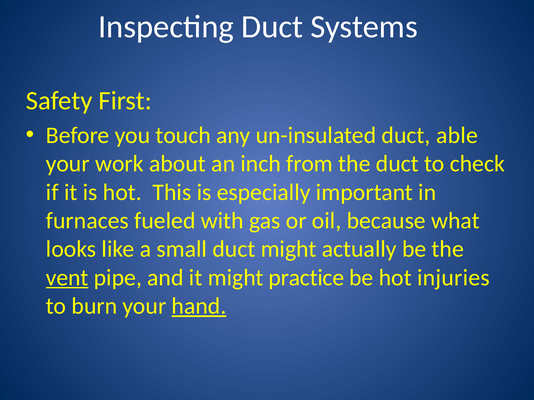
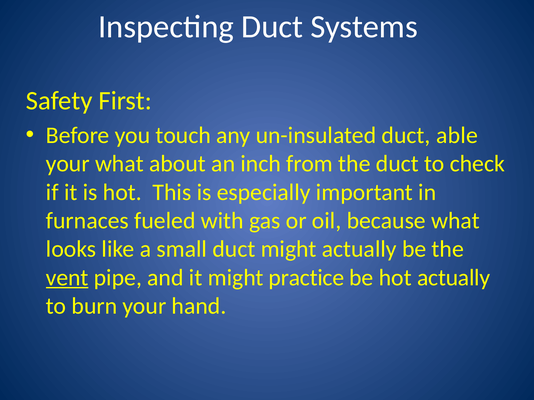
your work: work -> what (119, 164)
hot injuries: injuries -> actually (454, 278)
hand underline: present -> none (199, 306)
